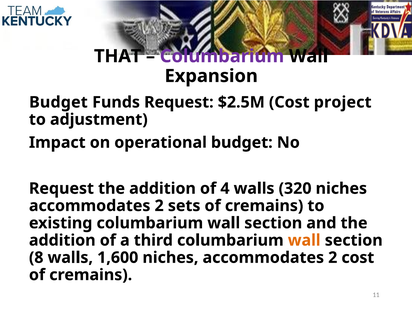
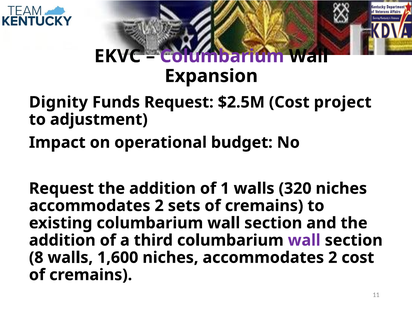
THAT: THAT -> EKVC (118, 56)
Budget: Budget -> Dignity (58, 102)
4: 4 -> 1 (225, 188)
wall colour: orange -> purple (304, 240)
